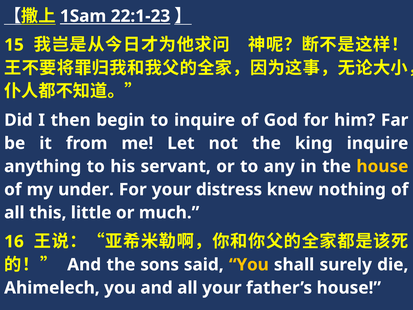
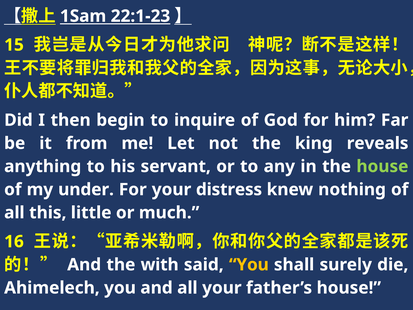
king inquire: inquire -> reveals (378, 143)
house colour: yellow -> light green (382, 166)
sons: sons -> with (160, 264)
